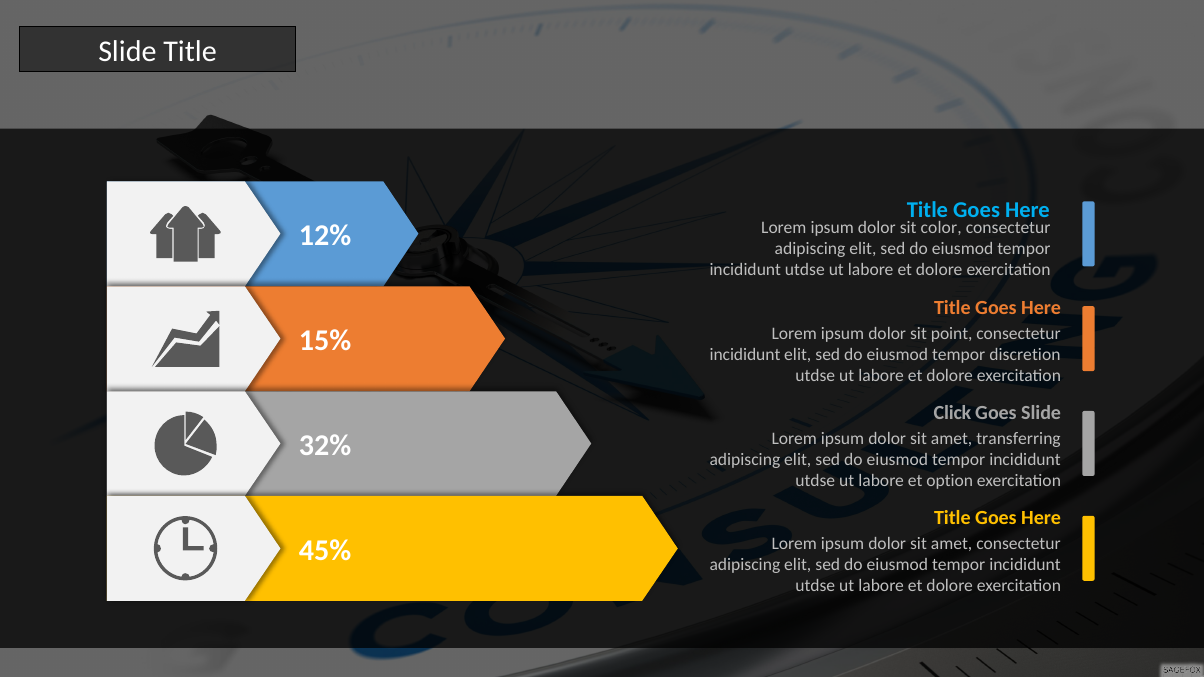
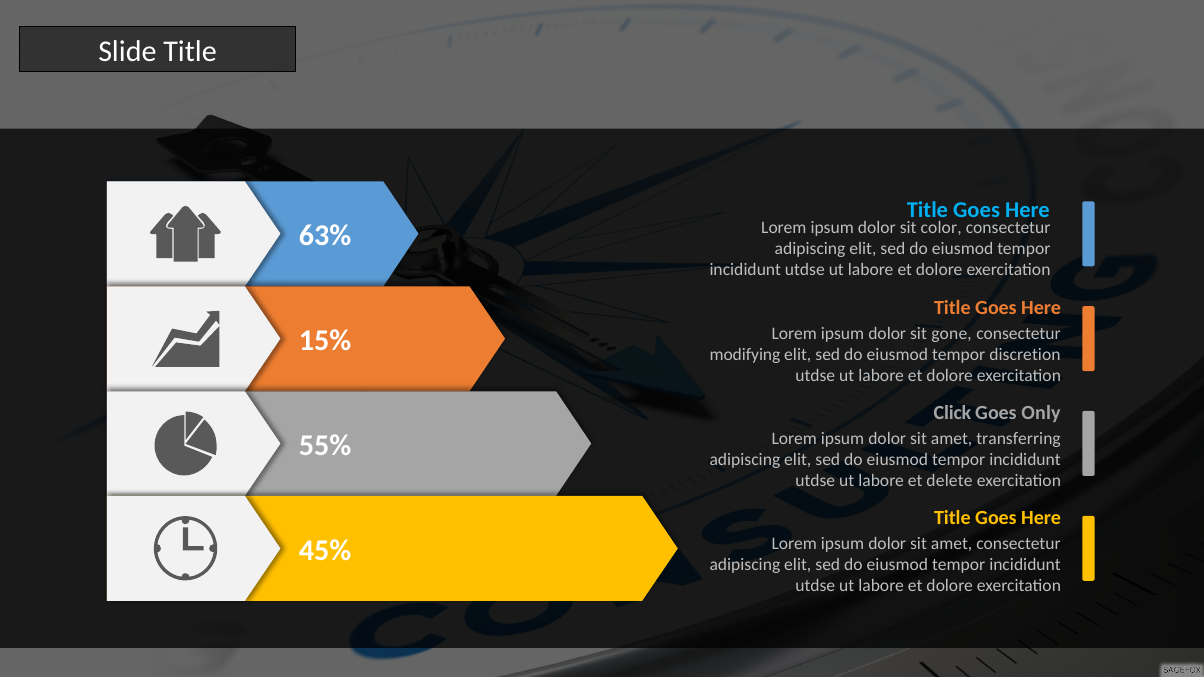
12%: 12% -> 63% (325, 236)
point: point -> gone (952, 334)
incididunt: incididunt -> modifying (745, 355)
Goes Slide: Slide -> Only (1041, 413)
32%: 32% -> 55% (325, 446)
option: option -> delete (950, 481)
